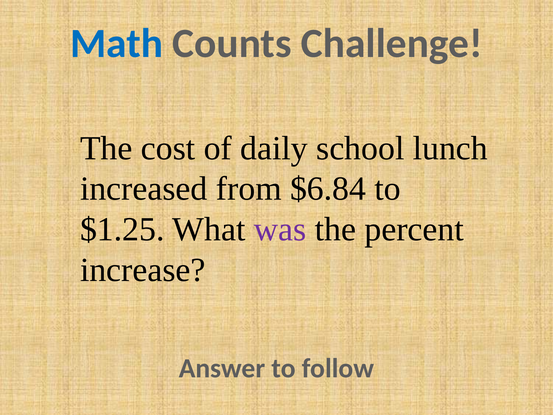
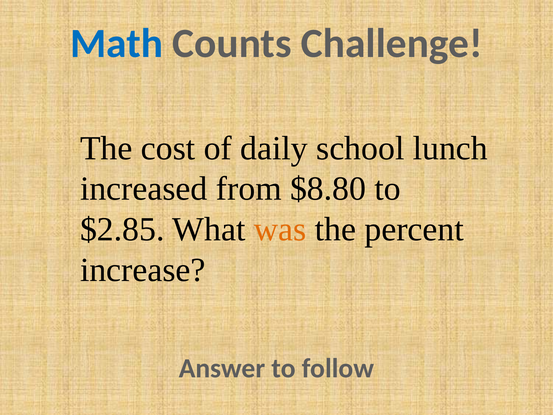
$6.84: $6.84 -> $8.80 (328, 189)
$1.25: $1.25 -> $2.85 (122, 229)
was colour: purple -> orange (280, 229)
